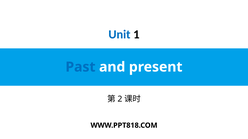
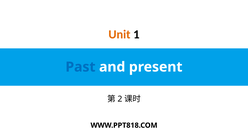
Unit colour: blue -> orange (119, 35)
